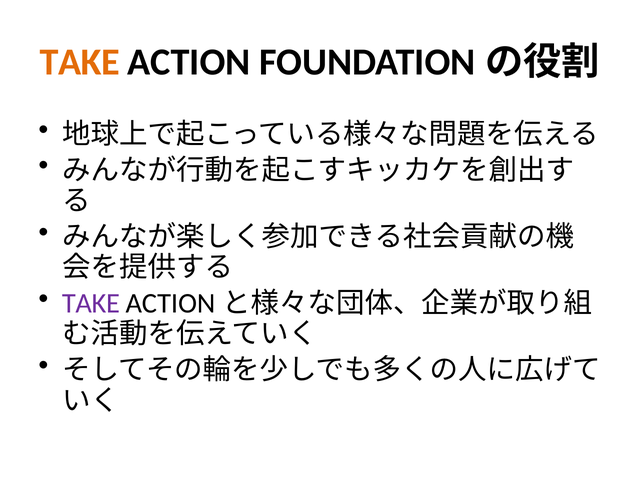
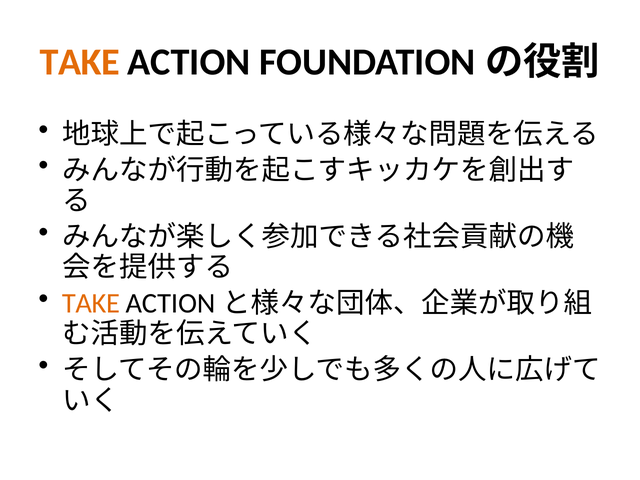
TAKE colour: purple -> orange (91, 303)
